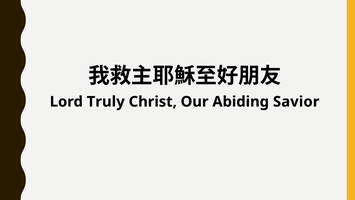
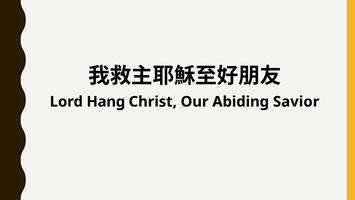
Truly: Truly -> Hang (106, 102)
